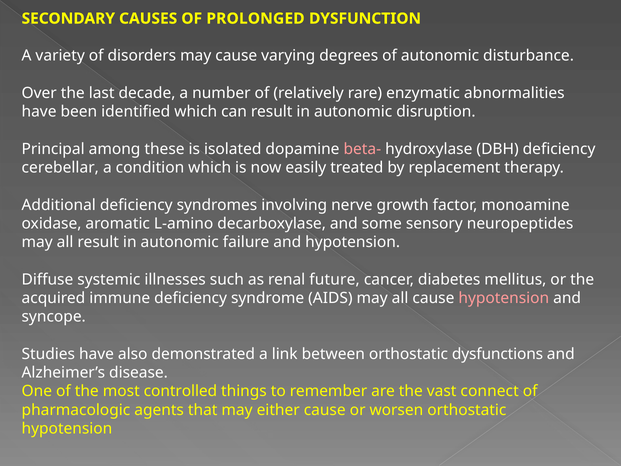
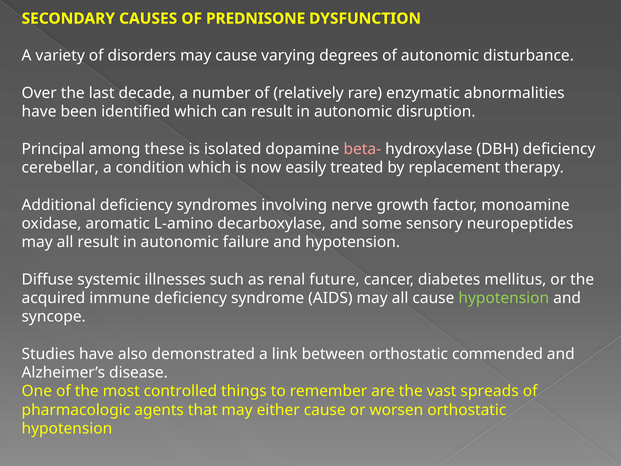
PROLONGED: PROLONGED -> PREDNISONE (256, 19)
hypotension colour: pink -> light green (504, 298)
dysfunctions: dysfunctions -> commended (498, 354)
connect: connect -> spreads (490, 391)
